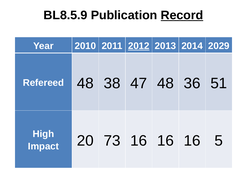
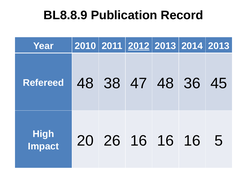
BL8.5.9: BL8.5.9 -> BL8.8.9 (65, 15)
Record underline: present -> none (182, 15)
2014 2029: 2029 -> 2013 (219, 46)
51: 51 -> 45 (219, 83)
73: 73 -> 26 (112, 141)
